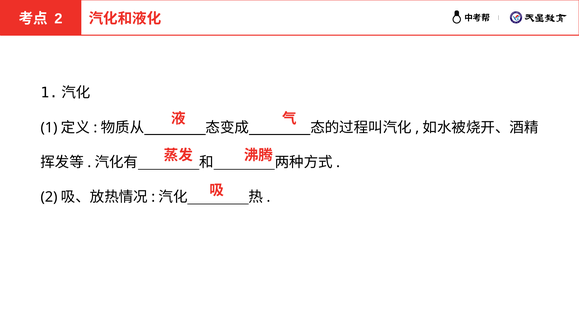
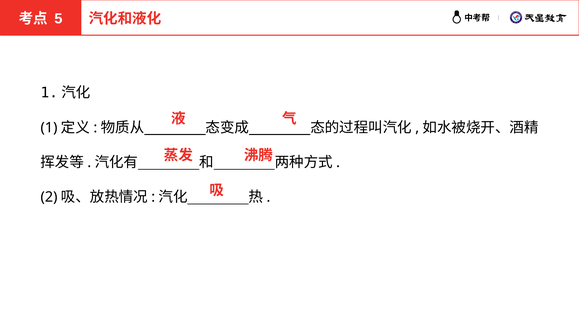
2: 2 -> 5 (58, 19)
